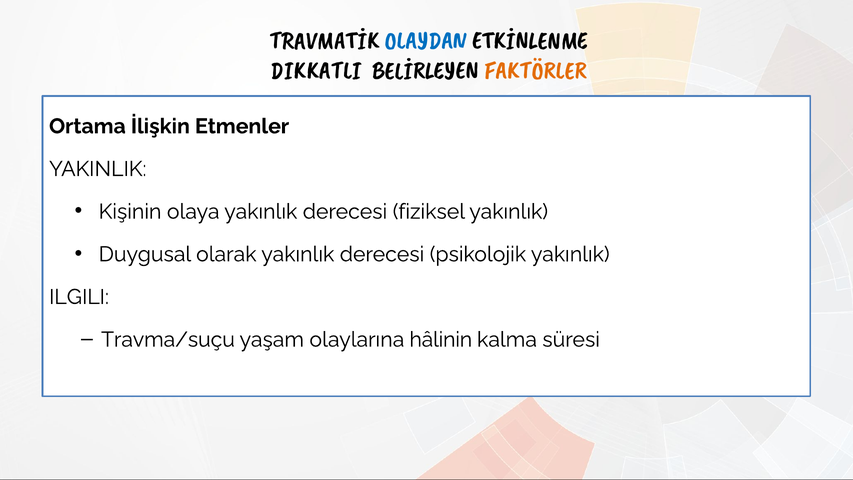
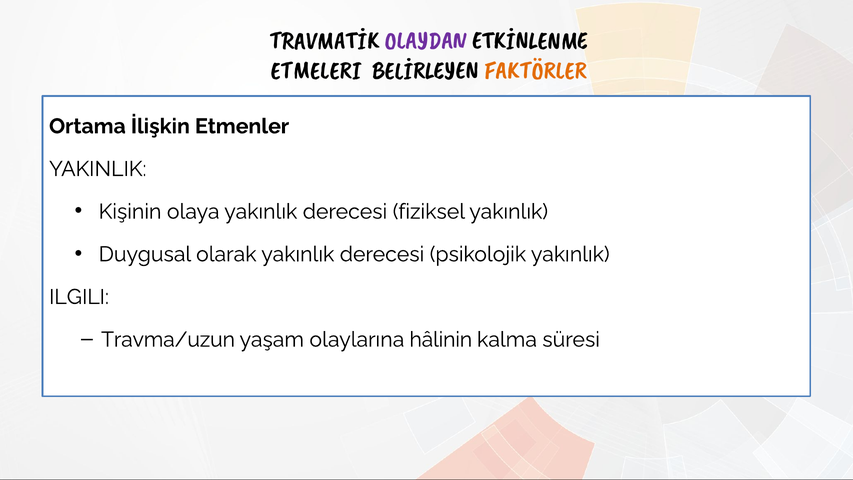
OLAYDAN colour: blue -> purple (426, 41)
DIKKATLI: DIKKATLI -> ETMELERI (316, 70)
Travma/suçu: Travma/suçu -> Travma/uzun (168, 339)
